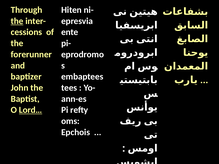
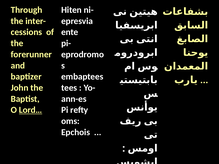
the underline: present -> none (17, 21)
